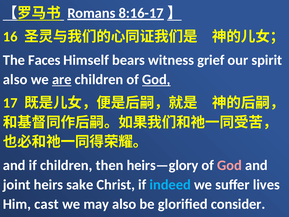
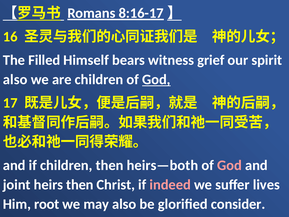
Faces: Faces -> Filled (44, 60)
are underline: present -> none (62, 79)
heirs—glory: heirs—glory -> heirs—both (162, 165)
heirs sake: sake -> then (80, 185)
indeed colour: light blue -> pink (170, 185)
cast: cast -> root (47, 204)
